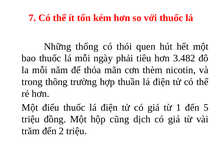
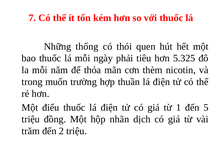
3.482: 3.482 -> 5.325 (184, 58)
thông: thông -> muốn (56, 82)
cũng: cũng -> nhãn (119, 120)
